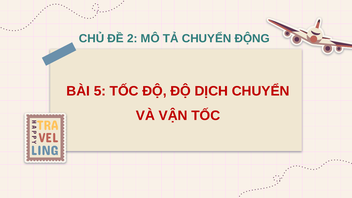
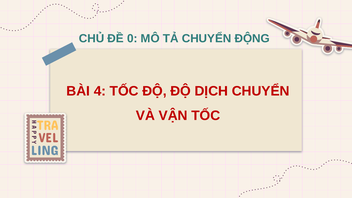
2: 2 -> 0 (132, 38)
5: 5 -> 4 (100, 91)
